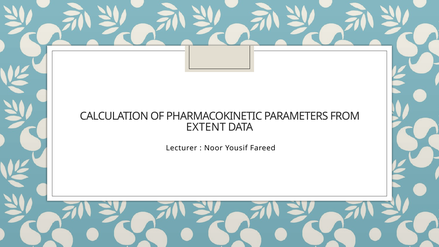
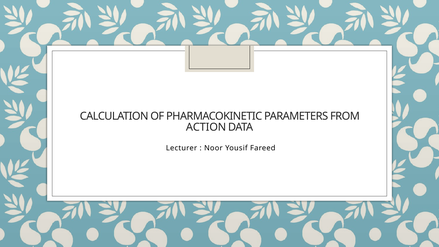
EXTENT: EXTENT -> ACTION (206, 127)
